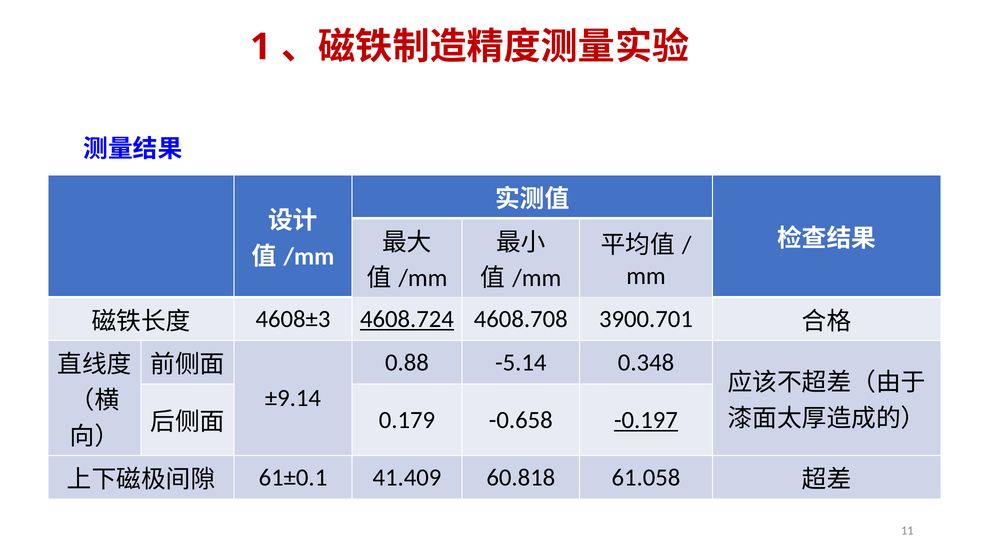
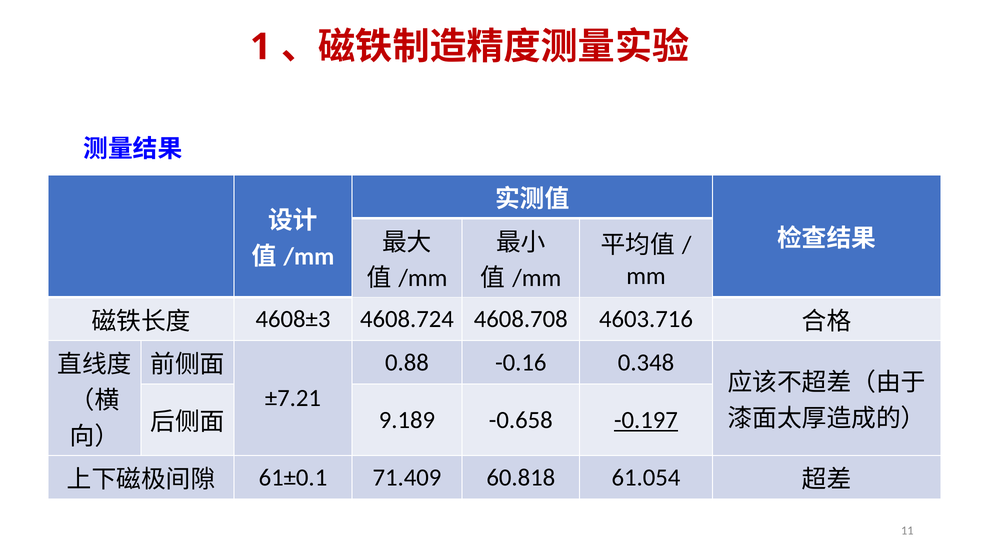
4608.724 underline: present -> none (407, 319)
3900.701: 3900.701 -> 4603.716 (646, 319)
-5.14: -5.14 -> -0.16 (521, 363)
±9.14: ±9.14 -> ±7.21 (293, 399)
0.179: 0.179 -> 9.189 (407, 420)
41.409: 41.409 -> 71.409 (407, 478)
61.058: 61.058 -> 61.054 (646, 478)
